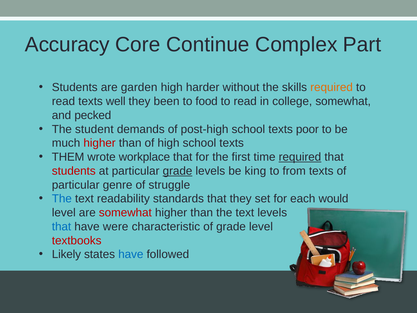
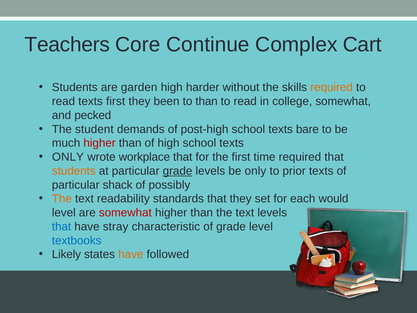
Accuracy: Accuracy -> Teachers (67, 44)
Part: Part -> Cart (362, 44)
texts well: well -> first (116, 101)
to food: food -> than (207, 101)
poor: poor -> bare (307, 129)
THEM: THEM -> ONLY (68, 157)
required underline: present -> none (300, 157)
students colour: red -> orange (74, 171)
be king: king -> only (255, 171)
from: from -> prior (294, 171)
genre: genre -> shack (118, 185)
struggle: struggle -> possibly (169, 185)
The colour: blue -> orange (62, 199)
were: were -> stray (116, 226)
textbooks colour: red -> blue (77, 240)
have colour: blue -> orange (131, 254)
